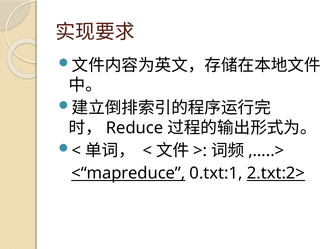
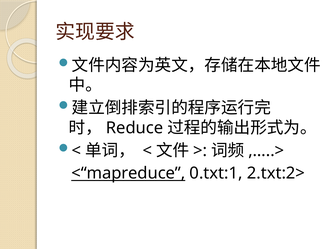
2.txt:2> underline: present -> none (276, 173)
